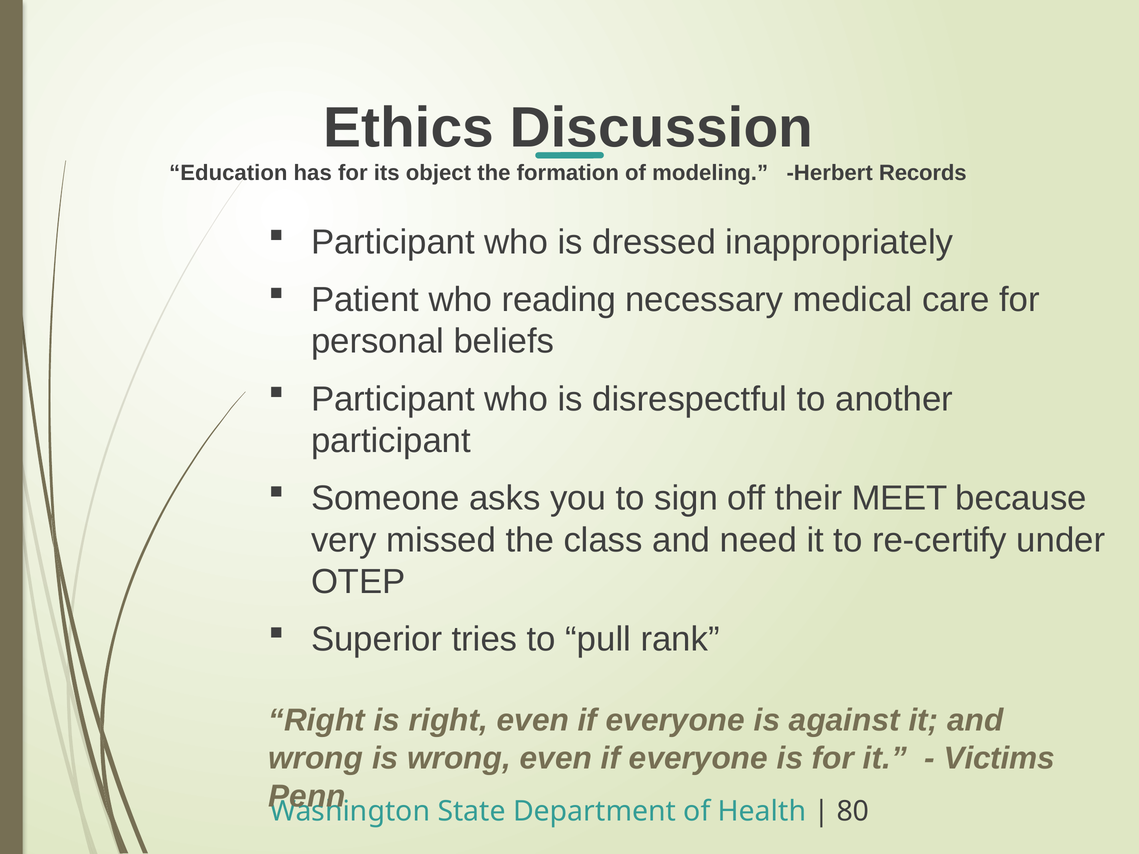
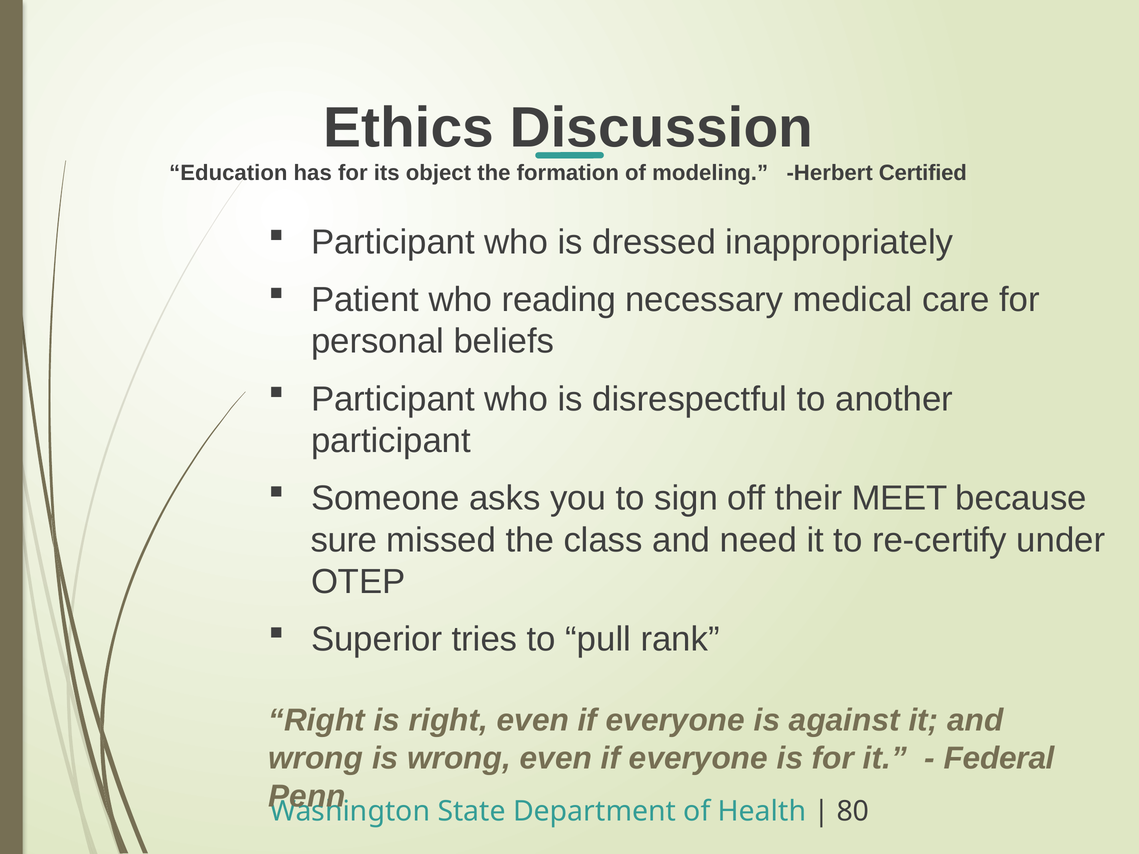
Records: Records -> Certified (923, 173)
very: very -> sure (344, 540)
Victims: Victims -> Federal (999, 758)
